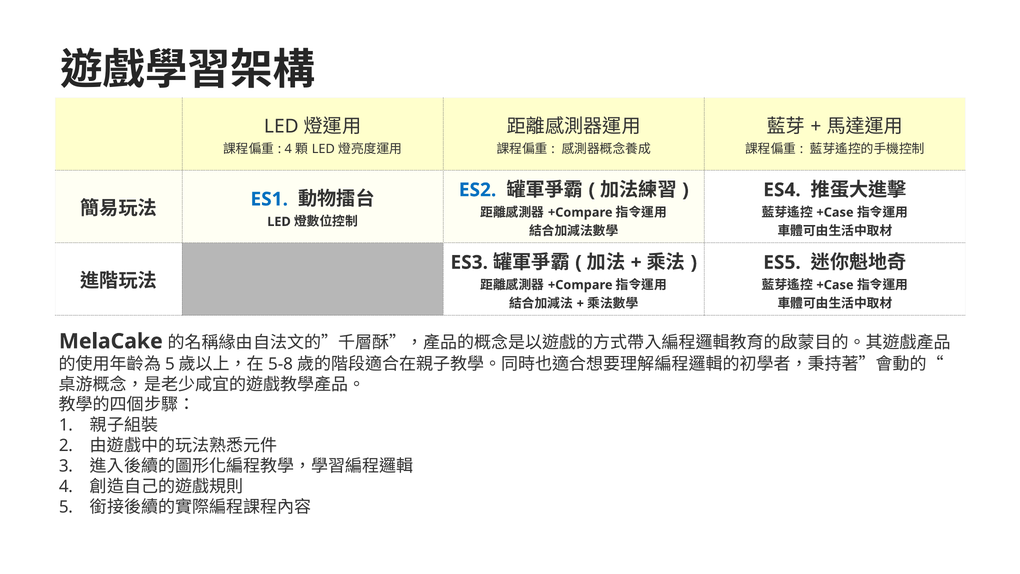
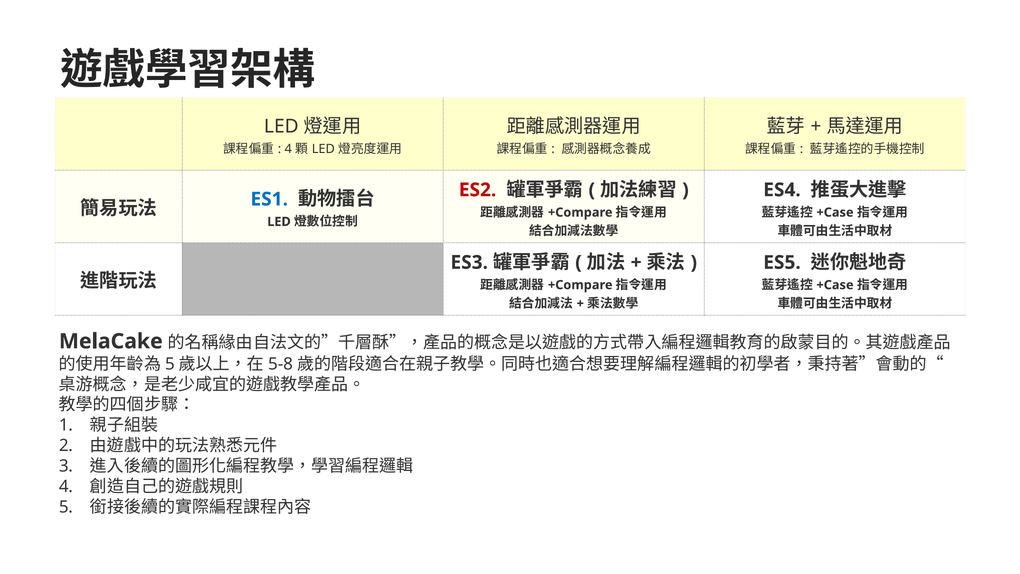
ES2 colour: blue -> red (478, 190)
